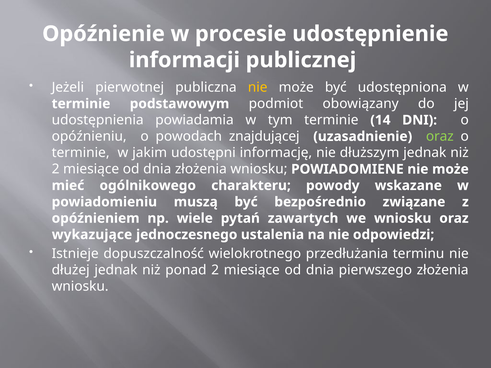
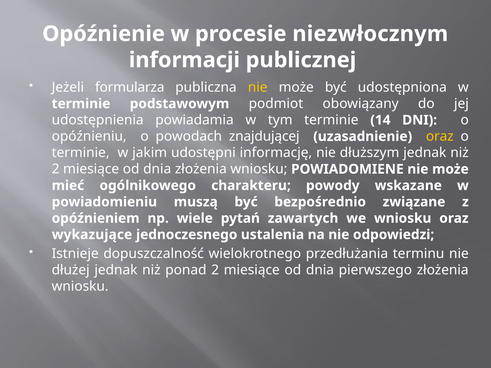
udostępnienie: udostępnienie -> niezwłocznym (370, 34)
pierwotnej: pierwotnej -> formularza (130, 87)
oraz colour: light green -> yellow (440, 137)
